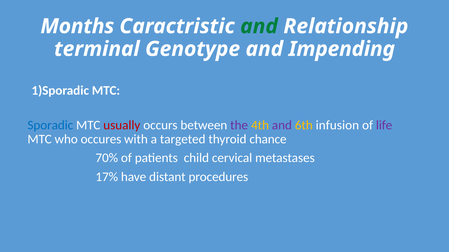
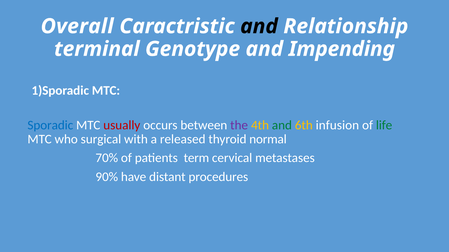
Months: Months -> Overall (77, 26)
and colour: green -> black (259, 26)
and colour: purple -> green (282, 125)
life colour: purple -> green (384, 125)
occures: occures -> surgical (101, 140)
targeted: targeted -> released (183, 140)
chance: chance -> normal (268, 140)
child: child -> term (196, 158)
17%: 17% -> 90% (107, 177)
